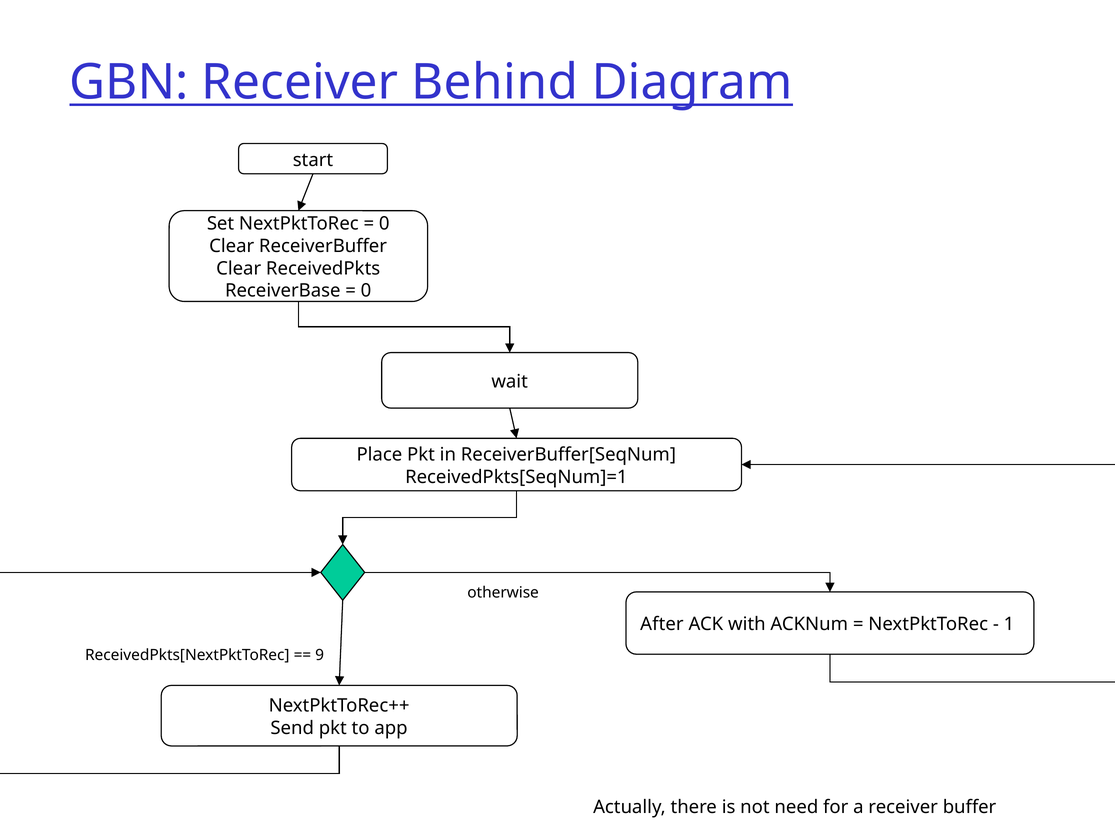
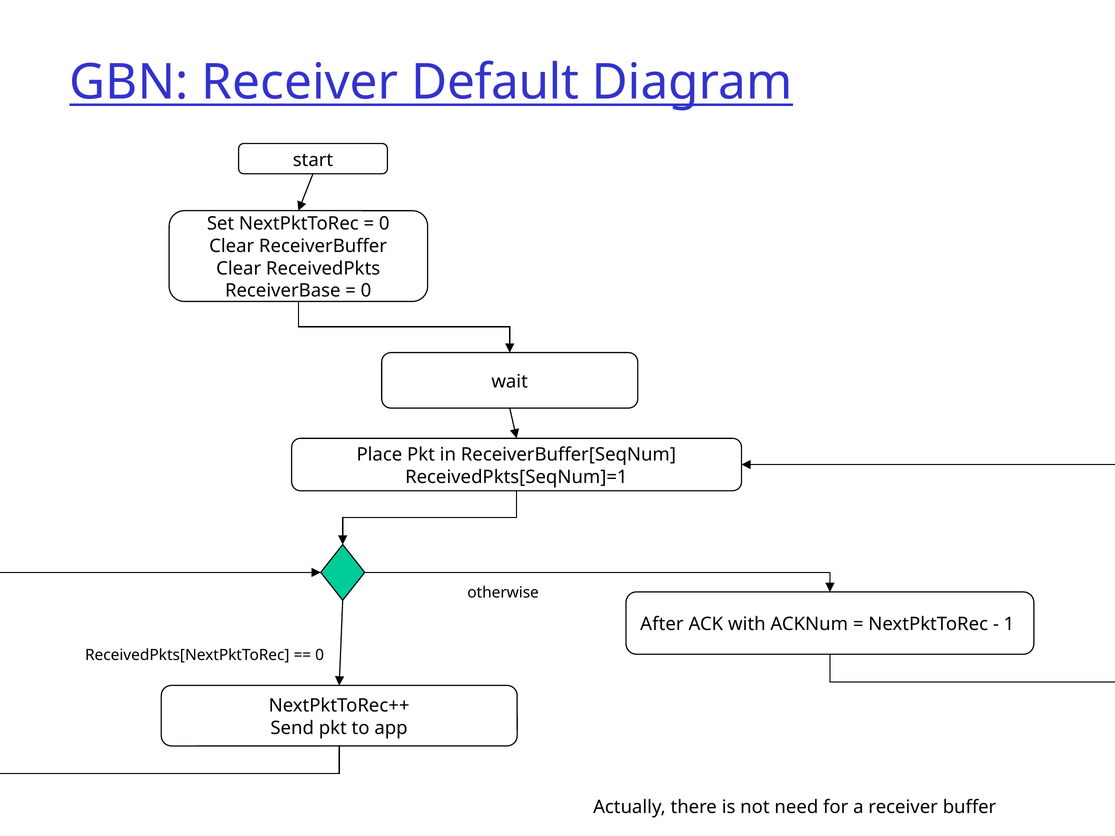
Behind: Behind -> Default (495, 82)
9: 9 -> 0 (320, 655)
